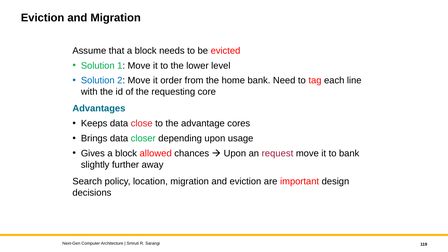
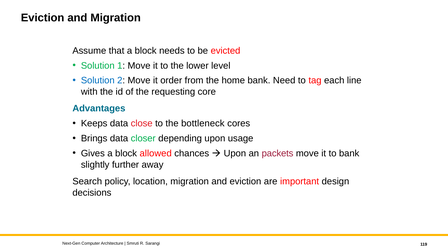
advantage: advantage -> bottleneck (203, 124)
request: request -> packets (278, 153)
